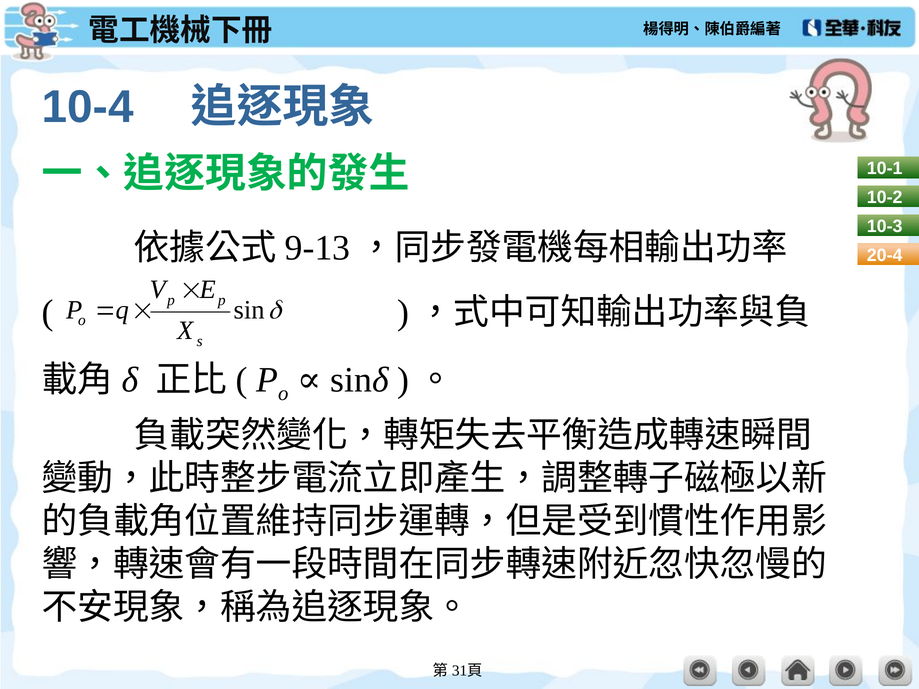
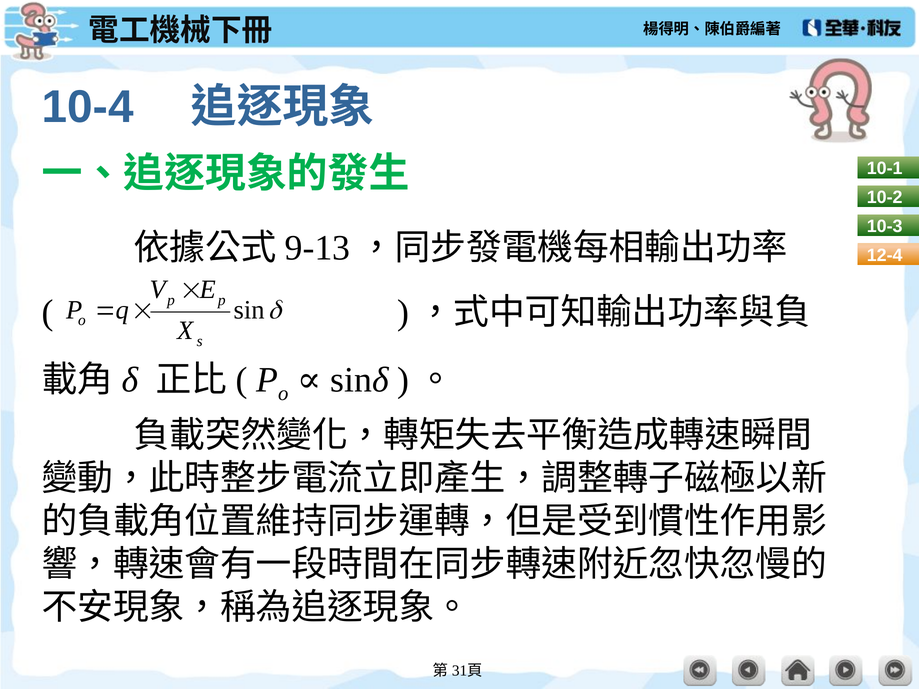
20-4: 20-4 -> 12-4 (885, 255)
